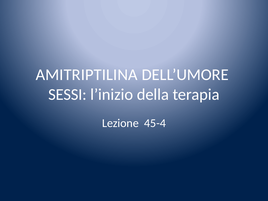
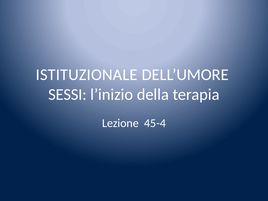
AMITRIPTILINA: AMITRIPTILINA -> ISTITUZIONALE (87, 75)
